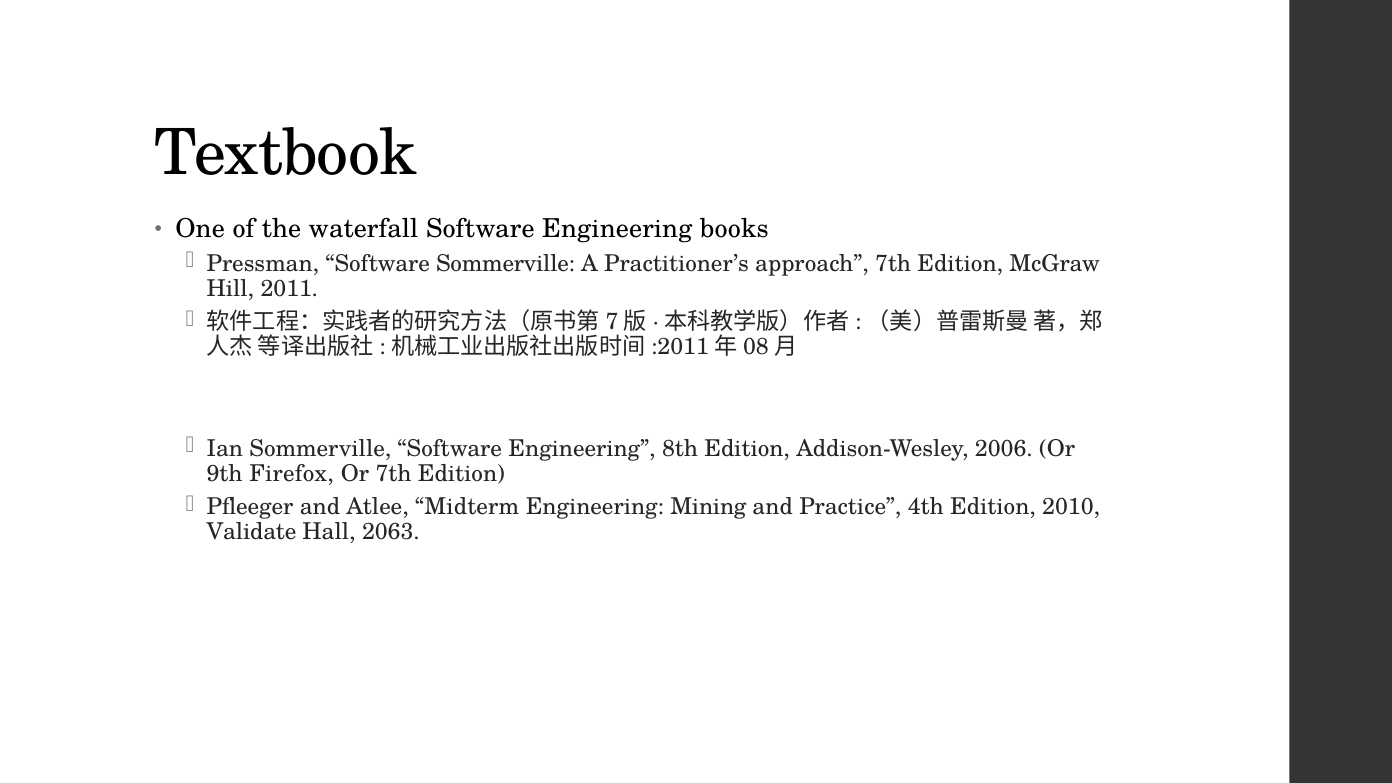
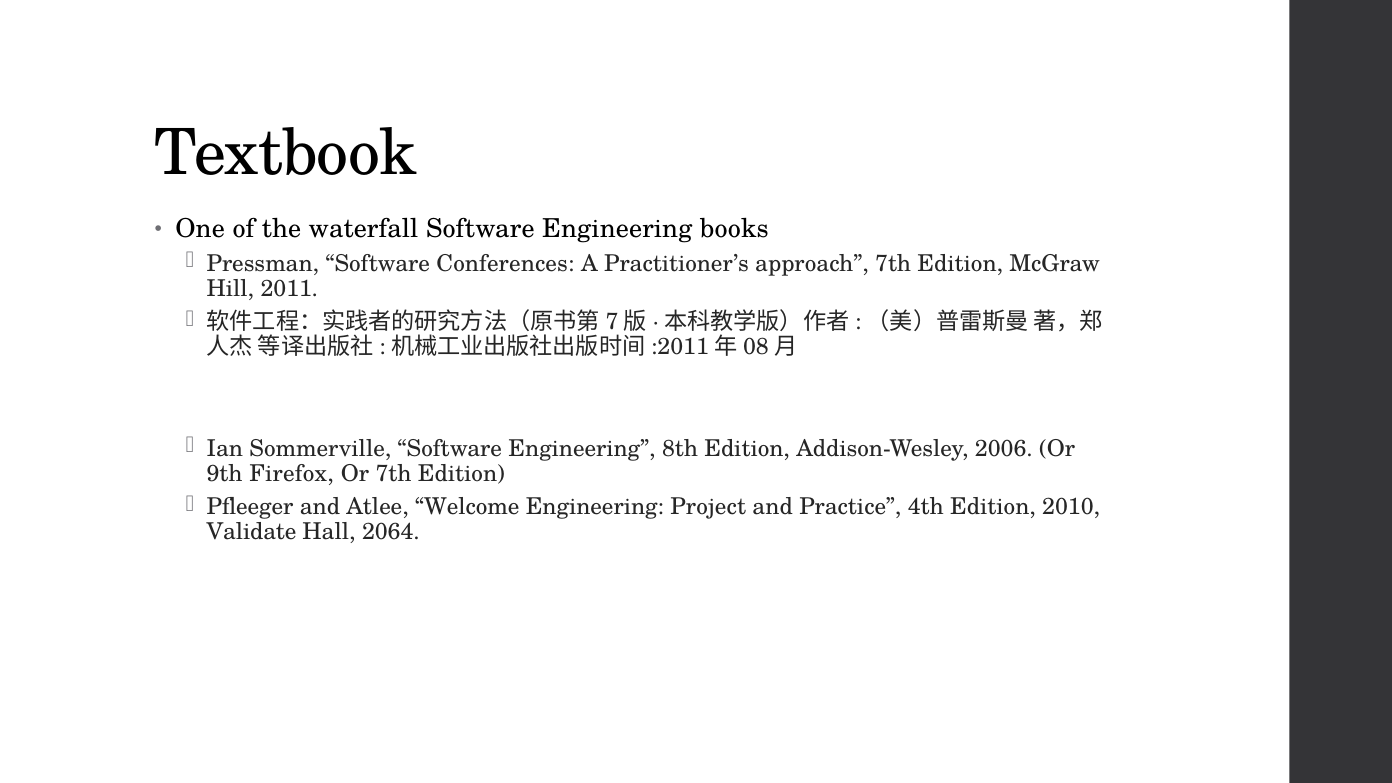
Software Sommerville: Sommerville -> Conferences (505, 263)
Midterm: Midterm -> Welcome (467, 507)
Mining: Mining -> Project (708, 507)
2063: 2063 -> 2064 (391, 532)
